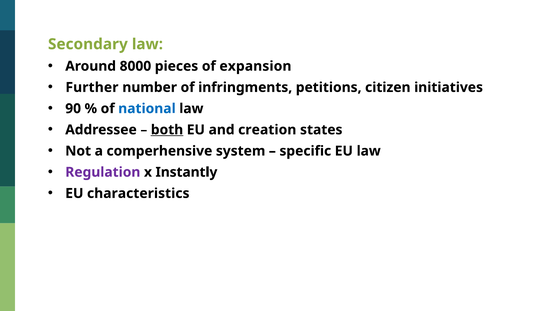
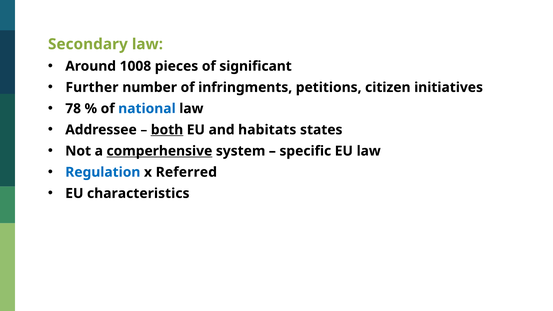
8000: 8000 -> 1008 (135, 66)
expansion: expansion -> significant (256, 66)
90: 90 -> 78 (73, 109)
creation: creation -> habitats (267, 130)
comperhensive underline: none -> present (159, 151)
Regulation colour: purple -> blue (103, 172)
Instantly: Instantly -> Referred (186, 172)
